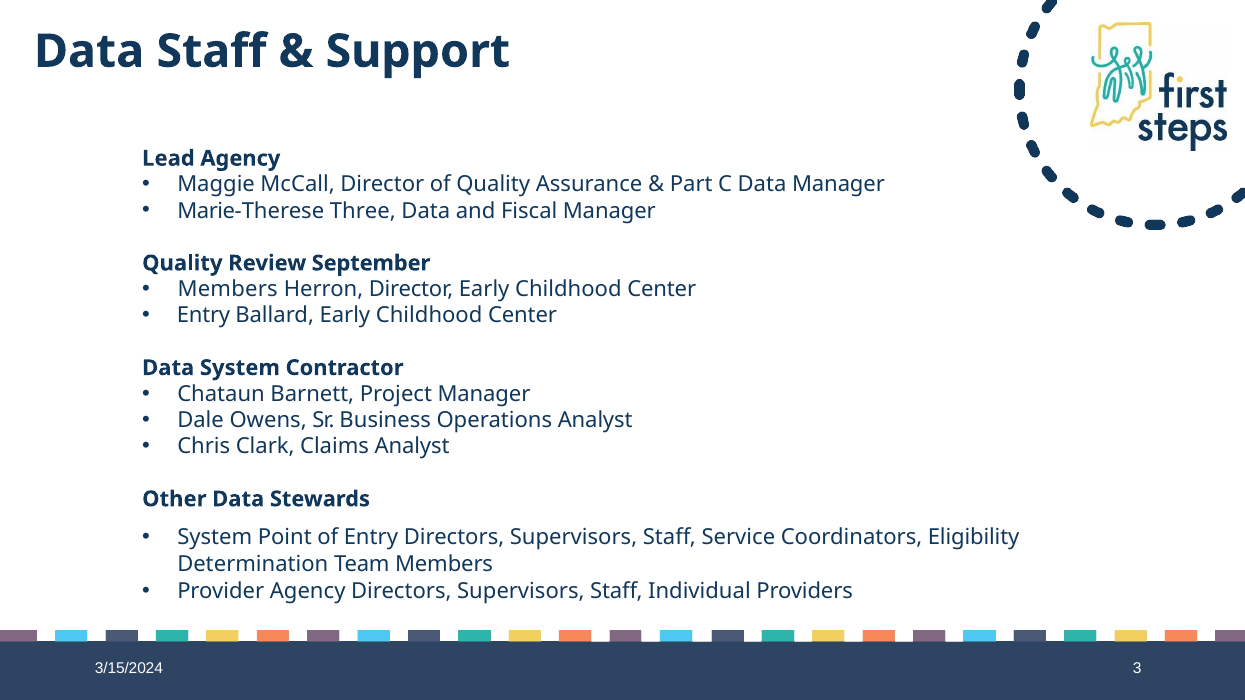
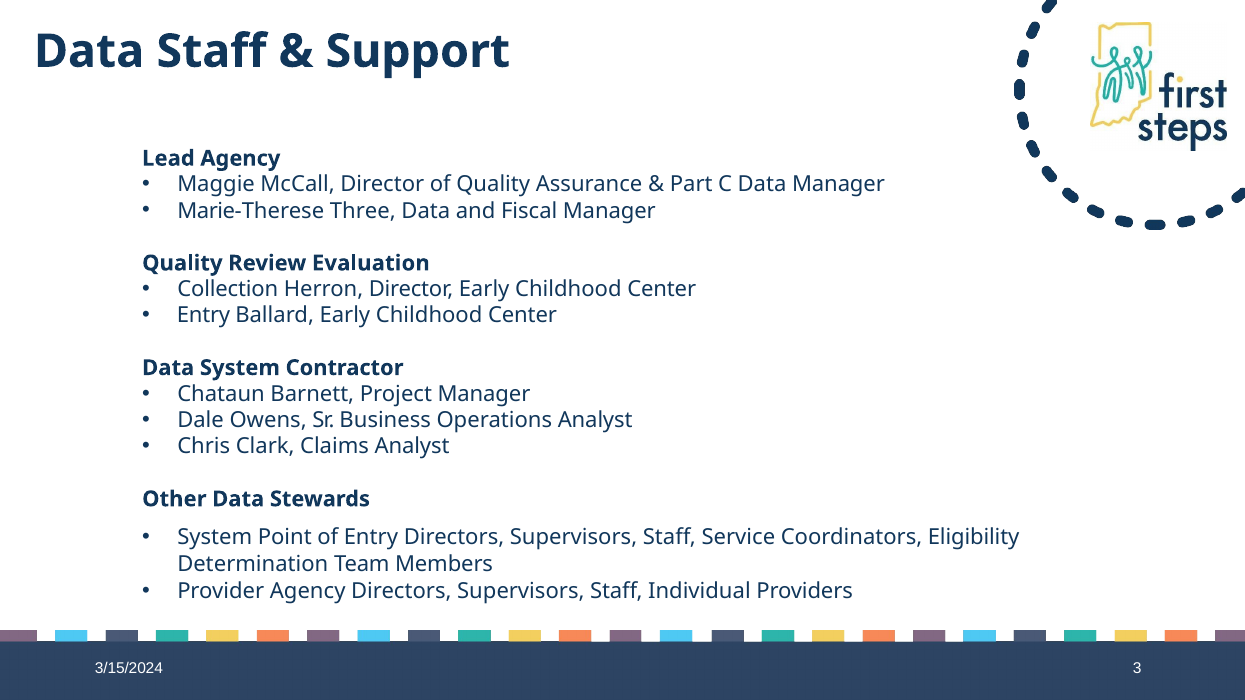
September: September -> Evaluation (371, 263)
Members: Members -> Collection (228, 289)
